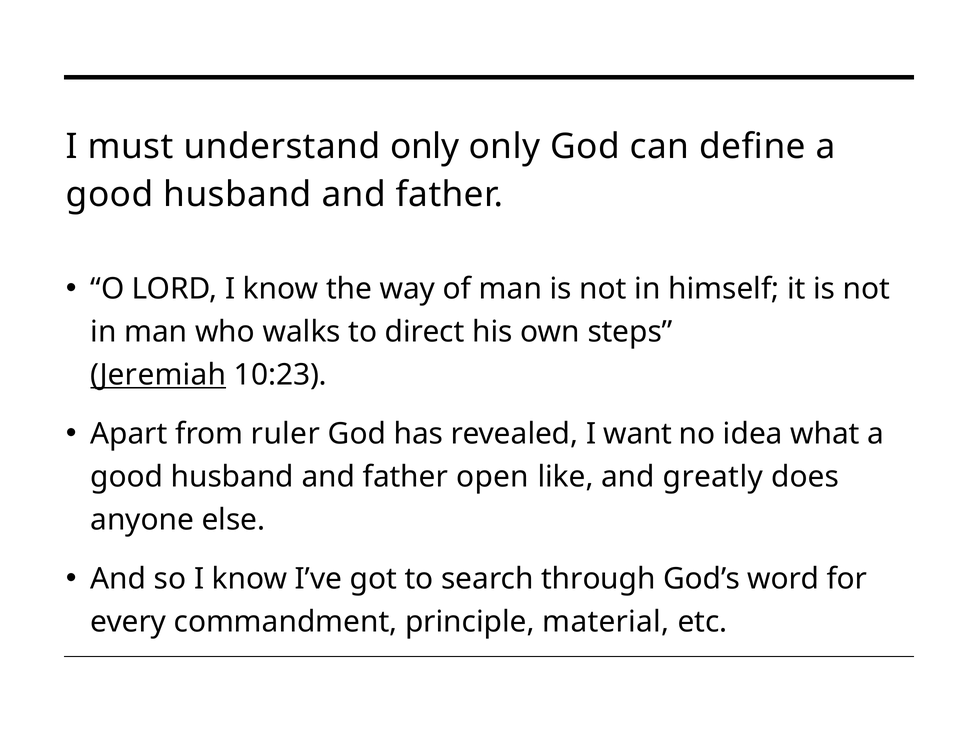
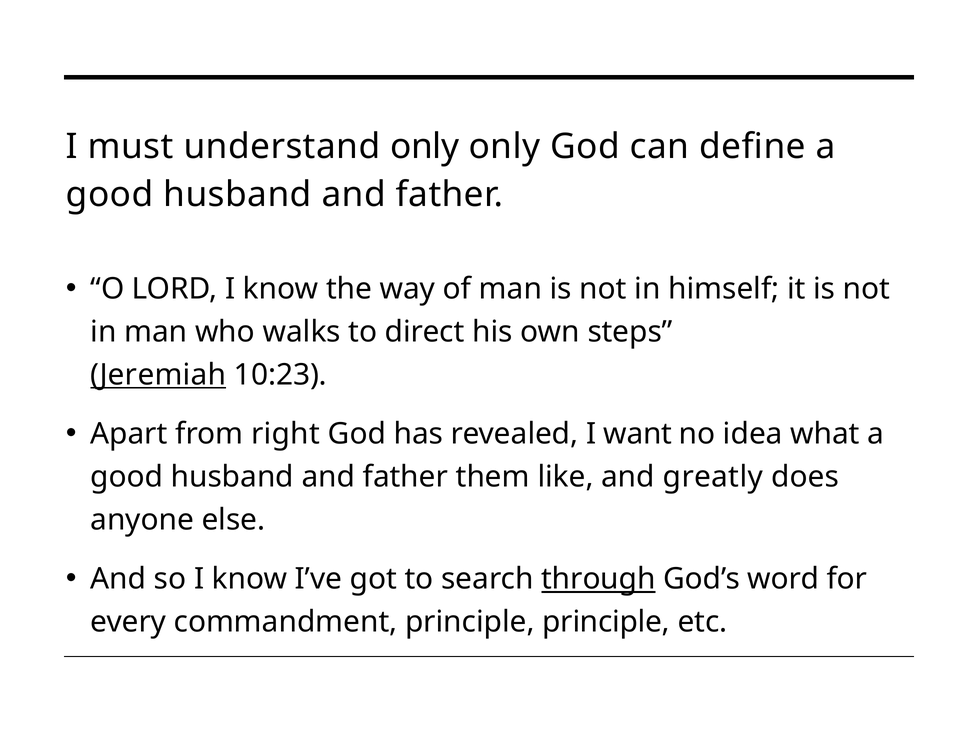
ruler: ruler -> right (285, 434)
open: open -> them (493, 477)
through underline: none -> present (598, 580)
principle material: material -> principle (606, 622)
